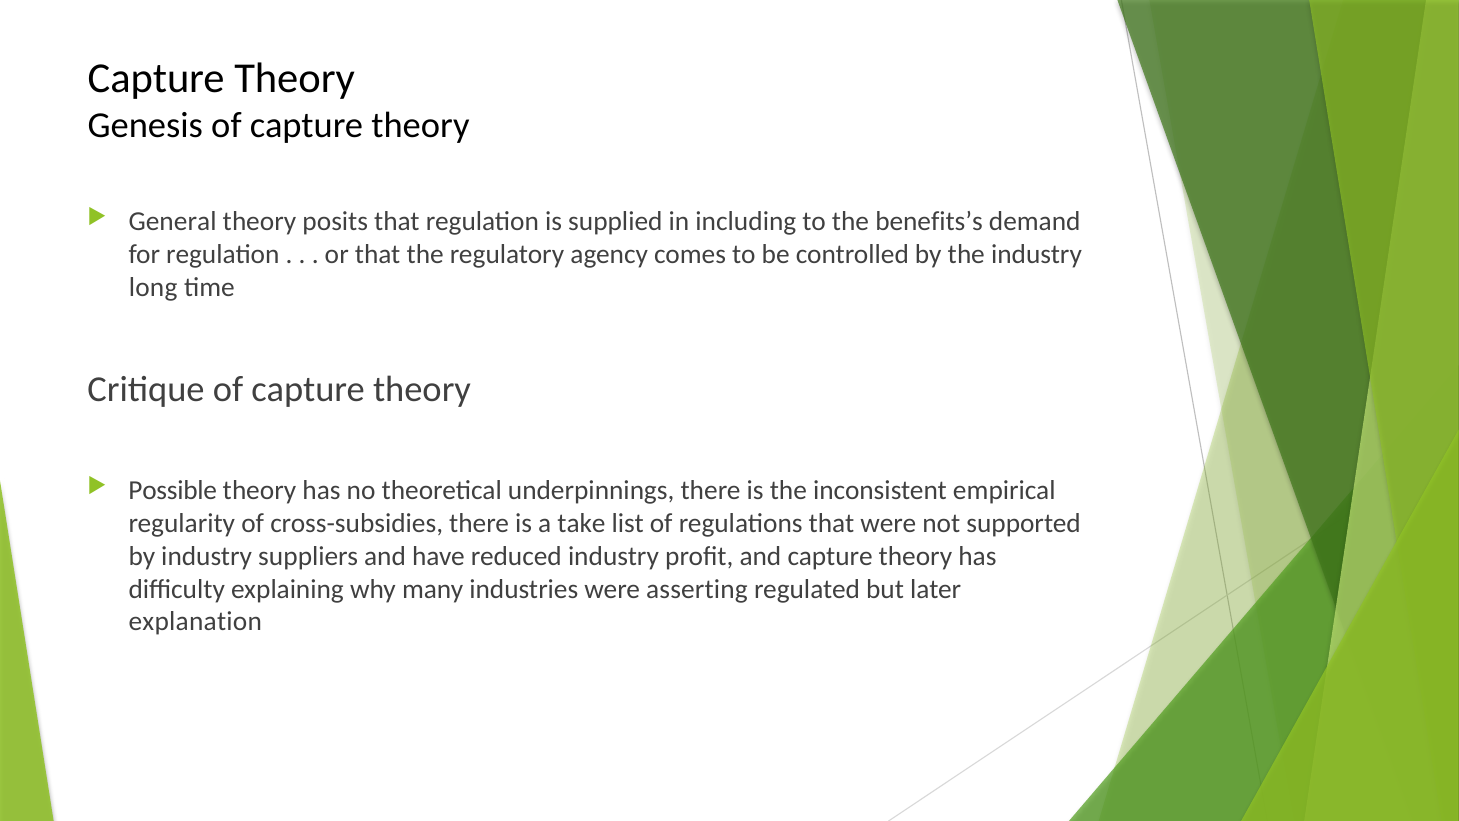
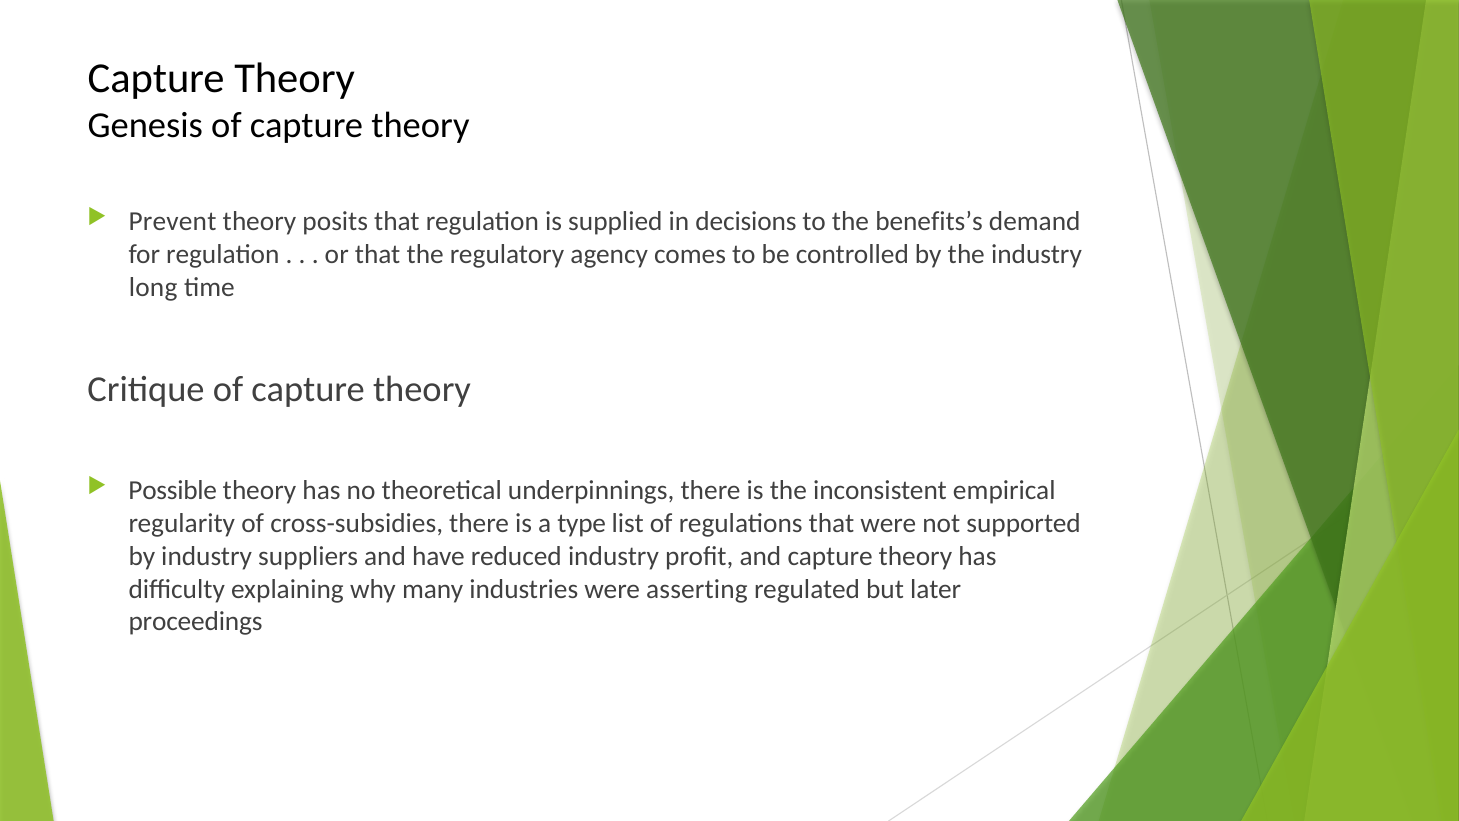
General: General -> Prevent (172, 222)
including: including -> decisions (746, 222)
take: take -> type (582, 523)
explanation: explanation -> proceedings (196, 622)
